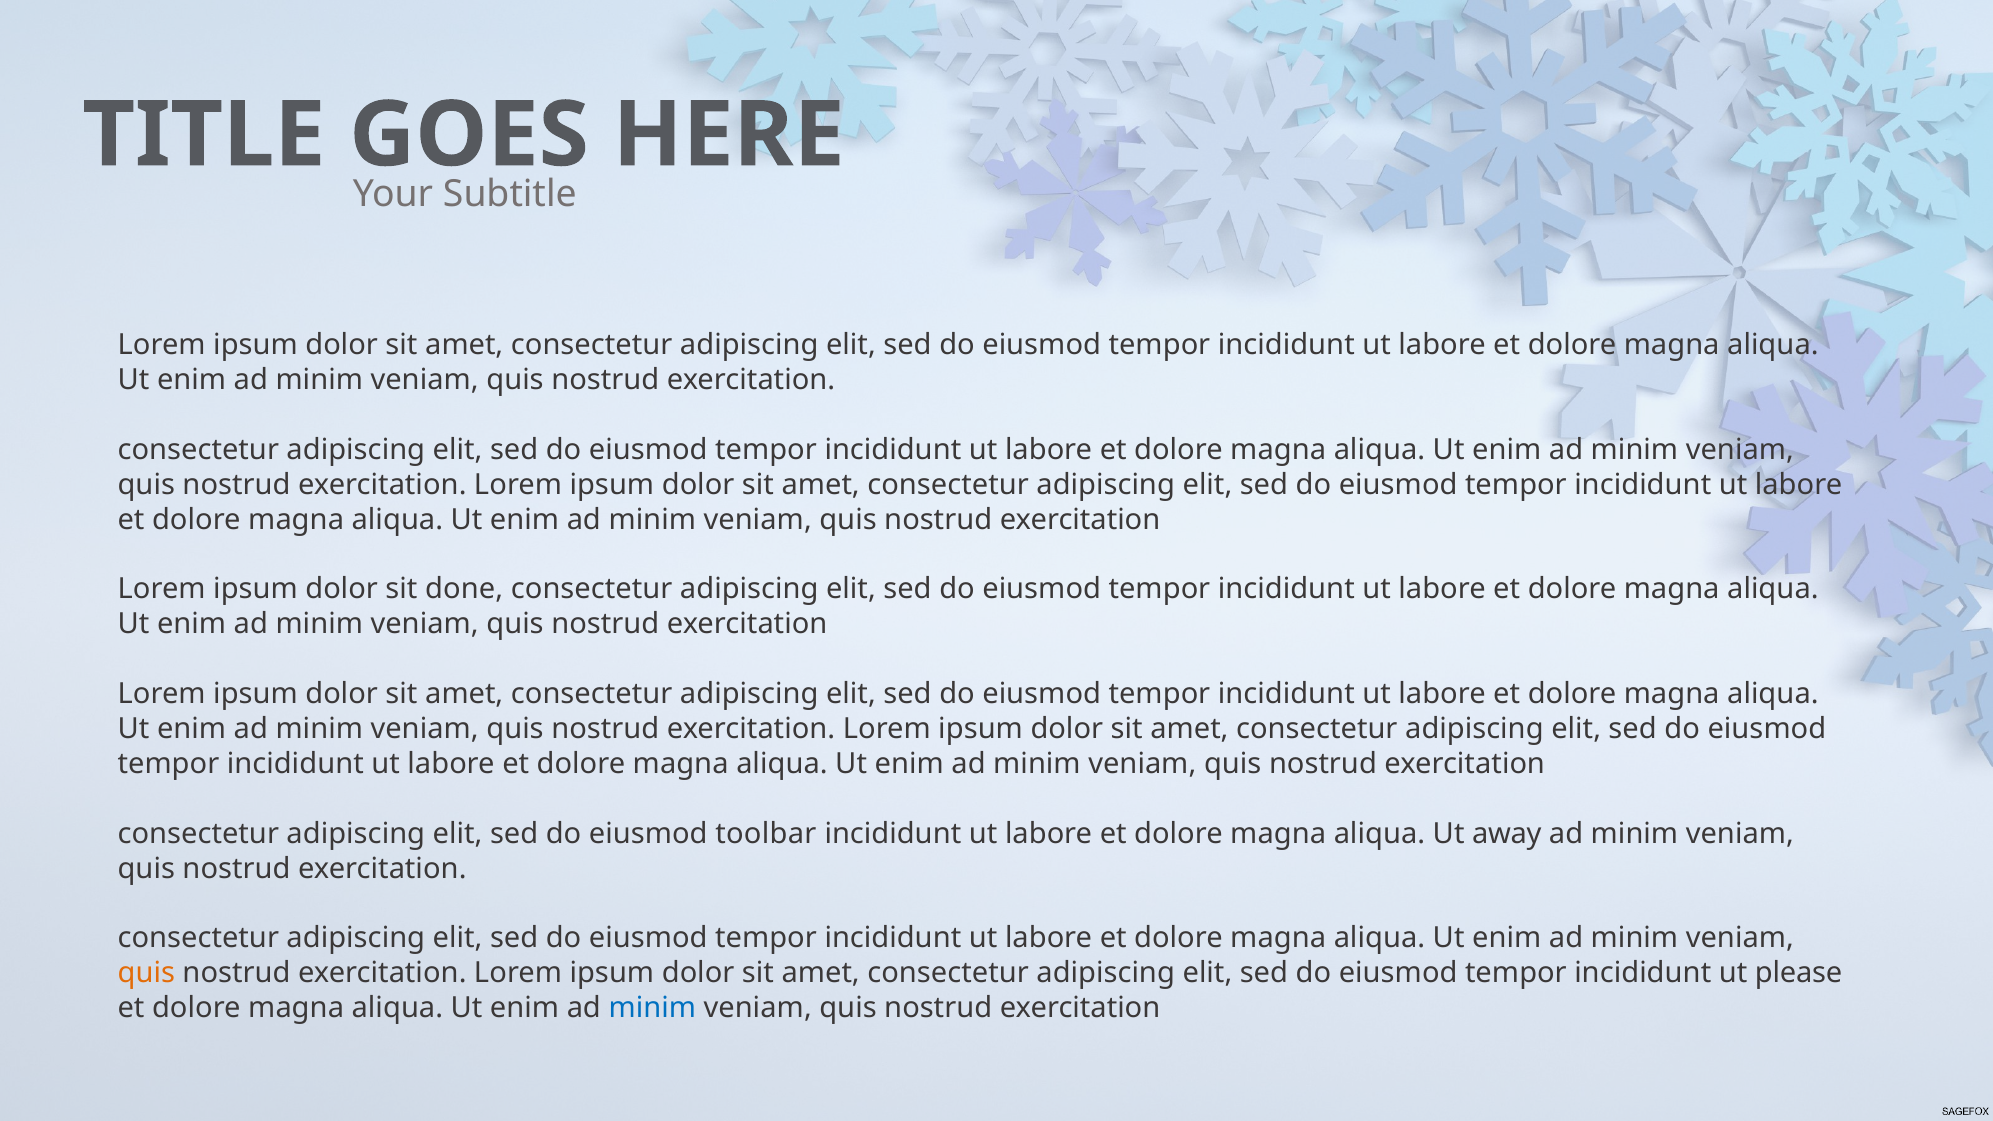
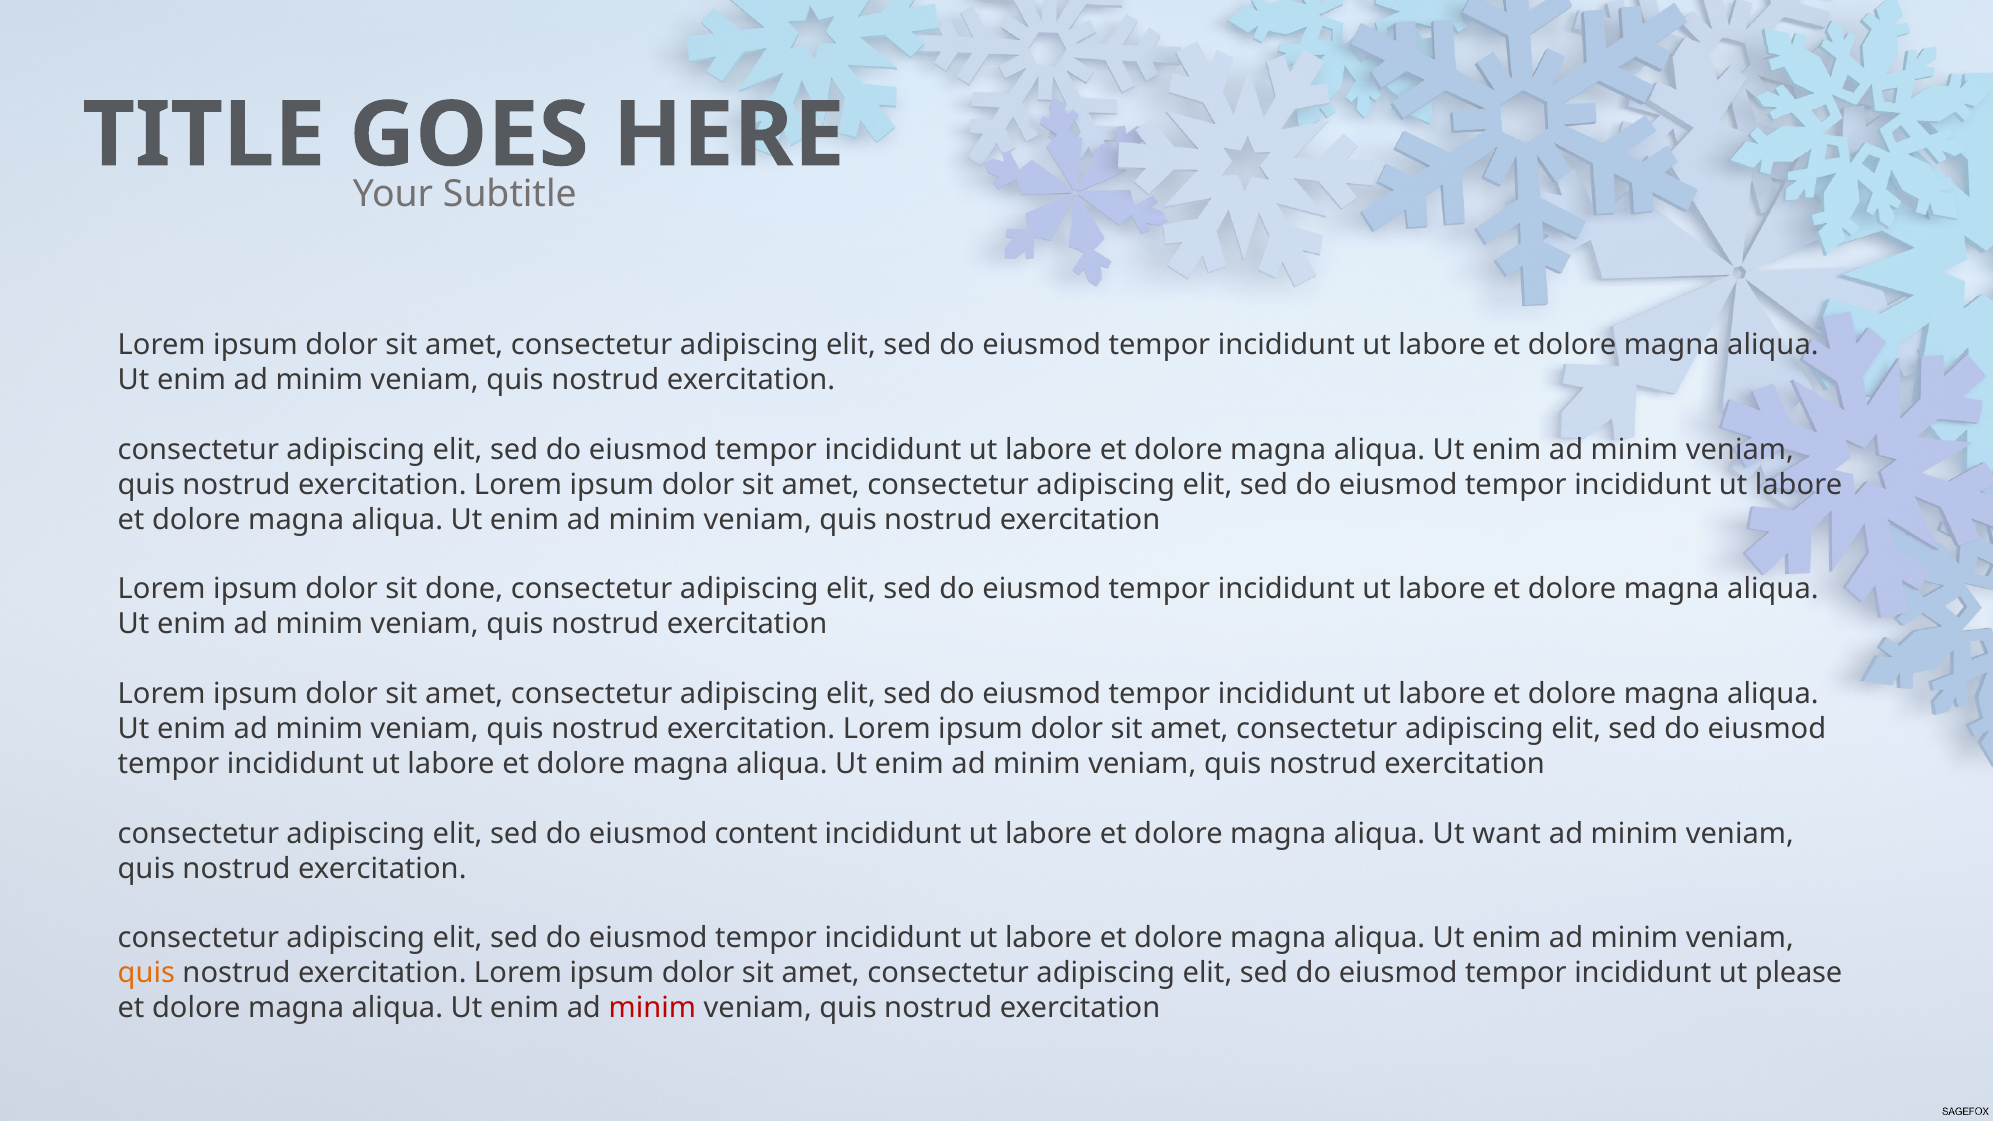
toolbar: toolbar -> content (766, 834)
away: away -> want (1507, 834)
minim colour: blue -> red (652, 1008)
